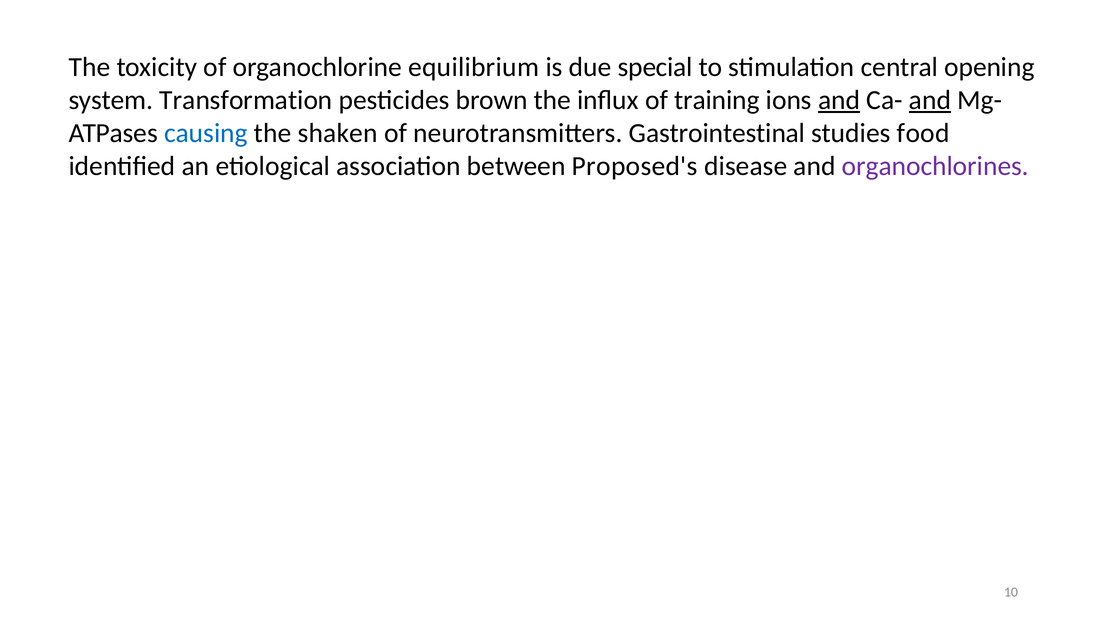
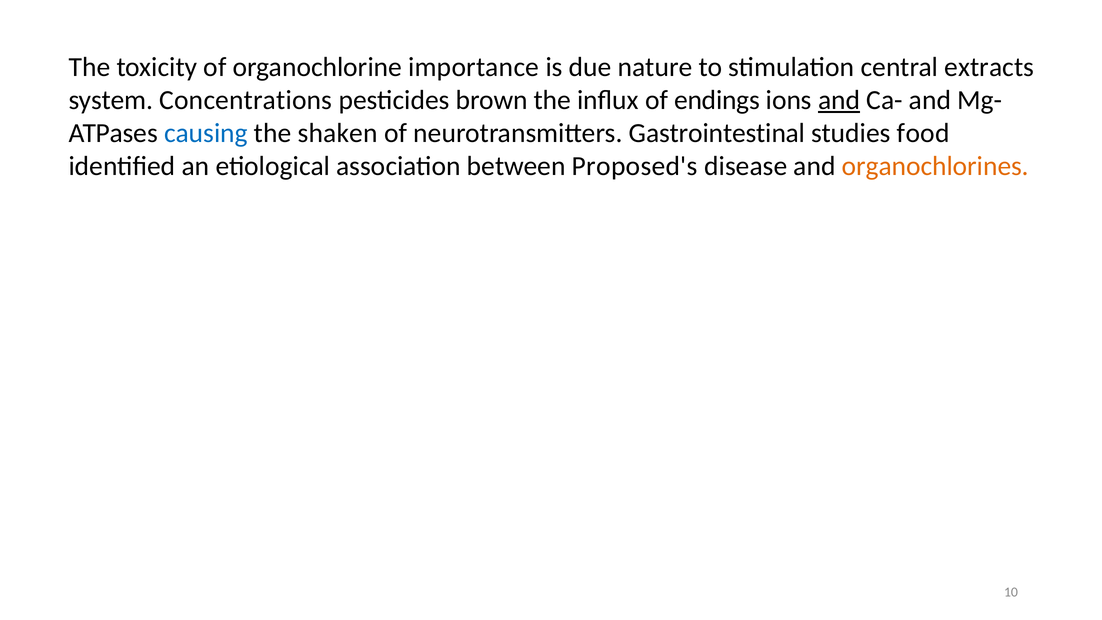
equilibrium: equilibrium -> importance (474, 67)
special: special -> nature (655, 67)
opening: opening -> extracts (989, 67)
Transformation: Transformation -> Concentrations (246, 100)
training: training -> endings (717, 100)
and underline: present -> none (930, 100)
organochlorines colour: purple -> orange (935, 166)
